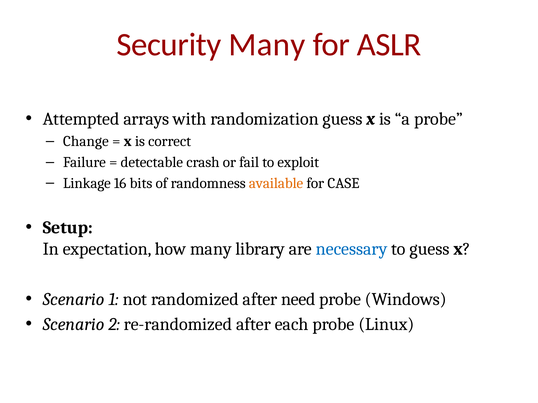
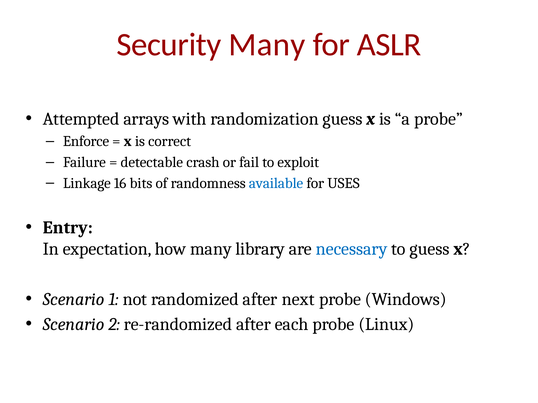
Change: Change -> Enforce (86, 142)
available colour: orange -> blue (276, 183)
CASE: CASE -> USES (343, 183)
Setup: Setup -> Entry (68, 228)
need: need -> next (298, 300)
